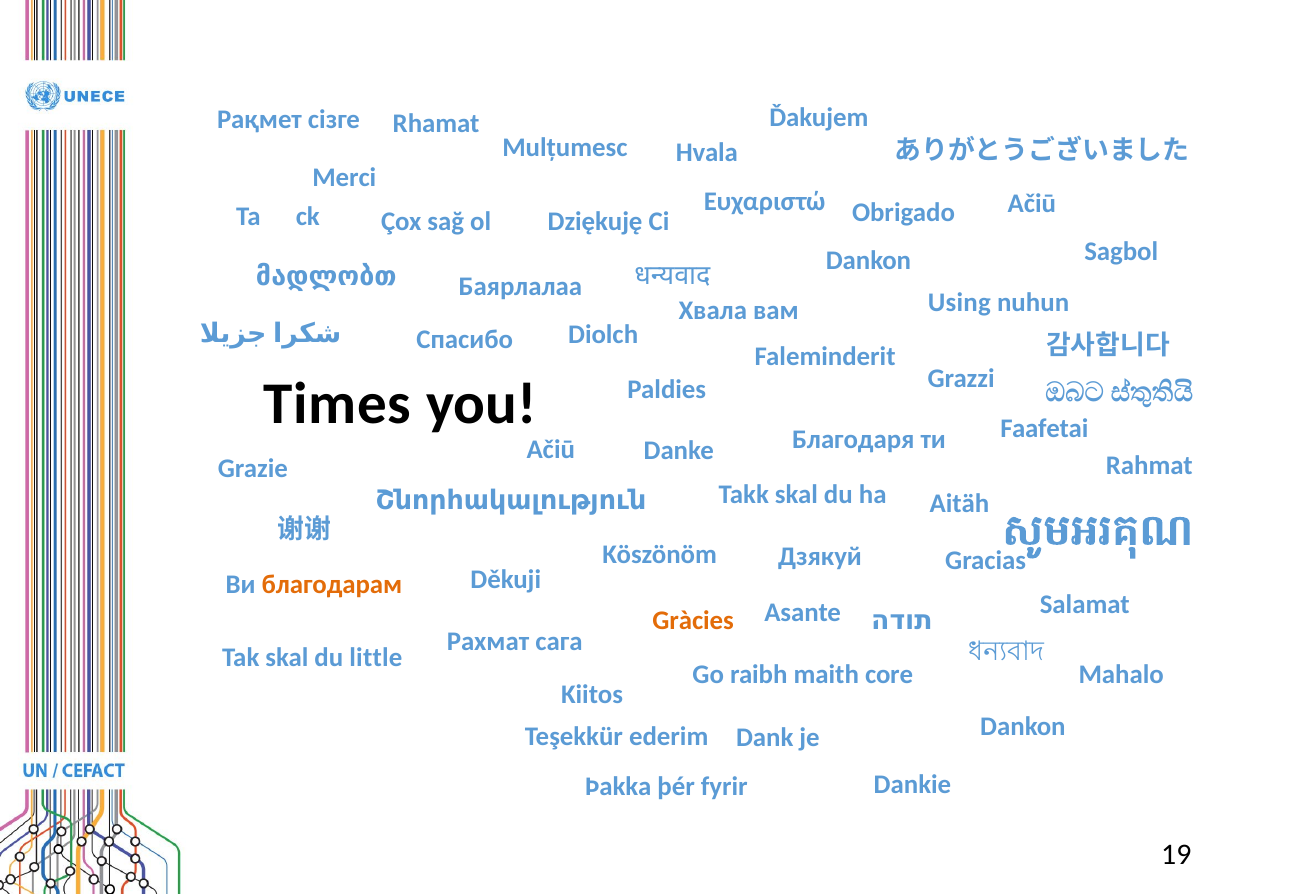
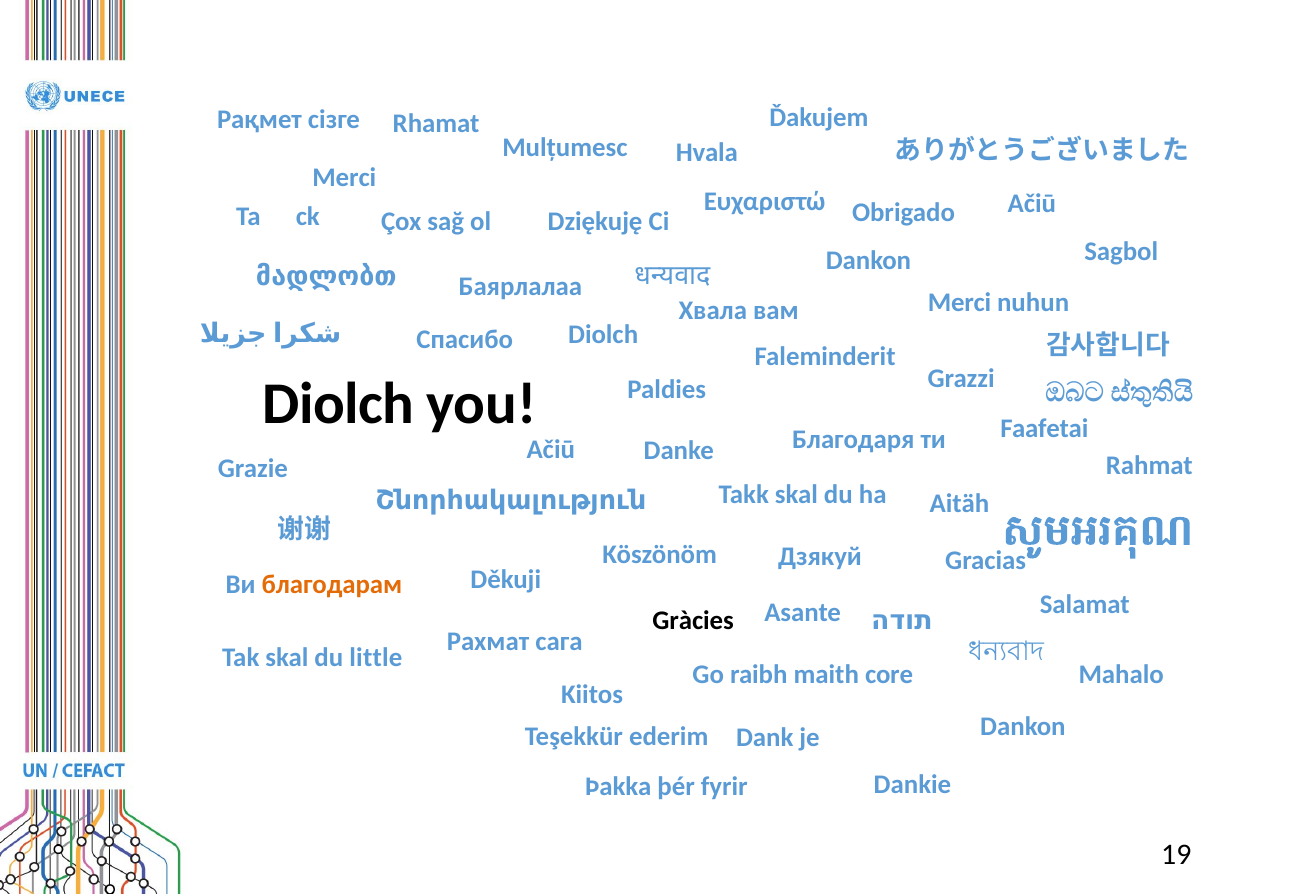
Using: Using -> Merci (960, 303)
Times: Times -> Diolch (338, 404)
Gràcies colour: orange -> black (693, 621)
